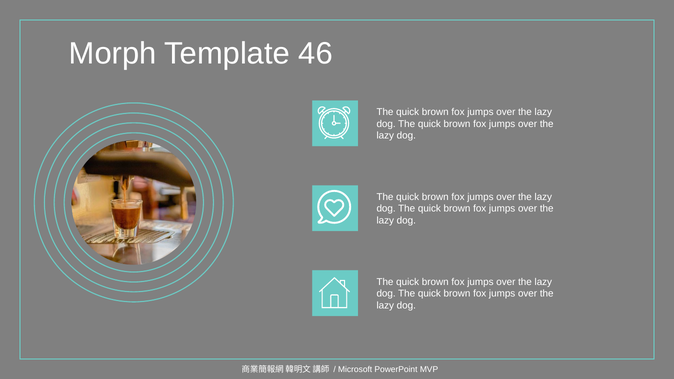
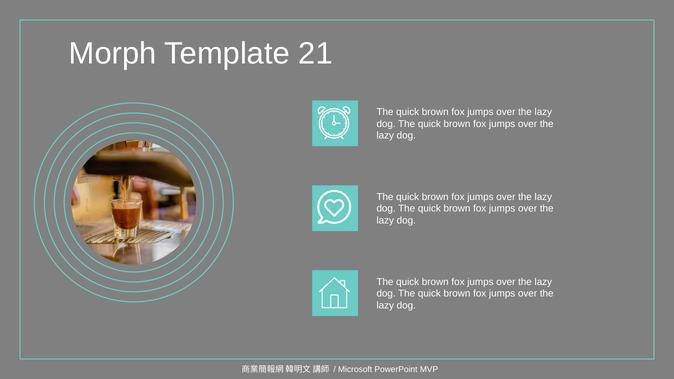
46: 46 -> 21 (316, 53)
